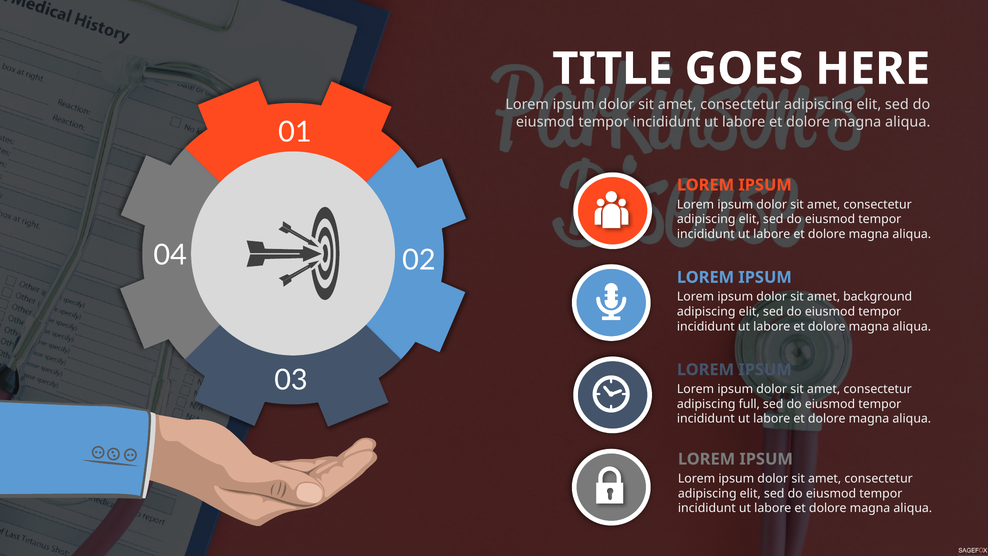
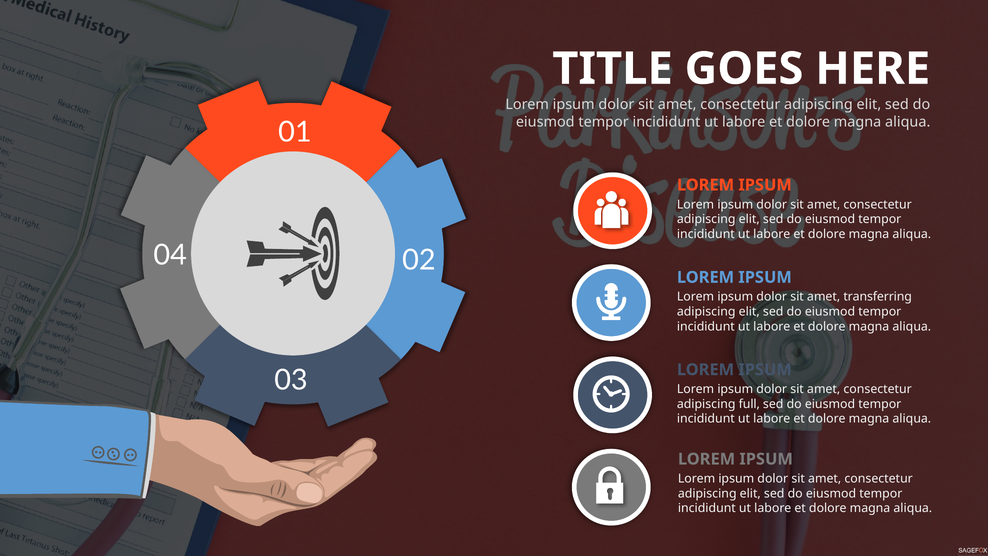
background: background -> transferring (878, 297)
